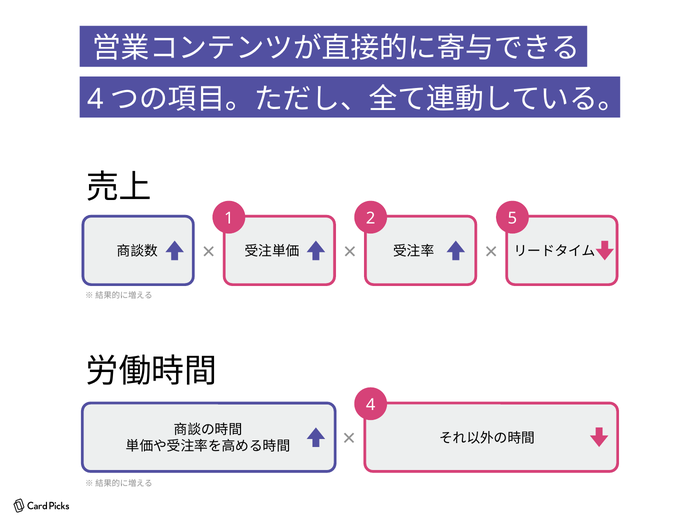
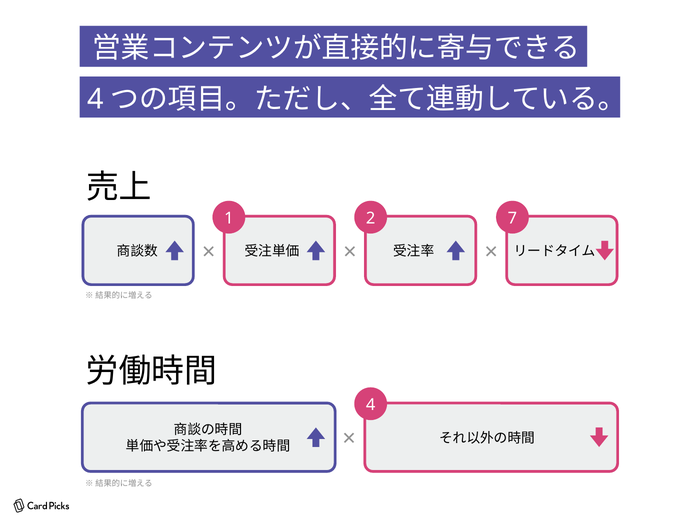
5: 5 -> 7 (512, 218)
